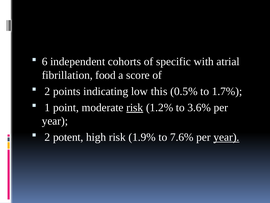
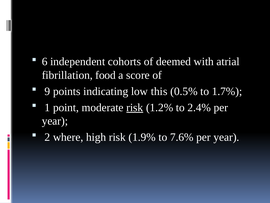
specific: specific -> deemed (174, 62)
2: 2 -> 9 (47, 91)
3.6%: 3.6% -> 2.4% (199, 107)
potent: potent -> where (68, 137)
year underline: present -> none (226, 137)
